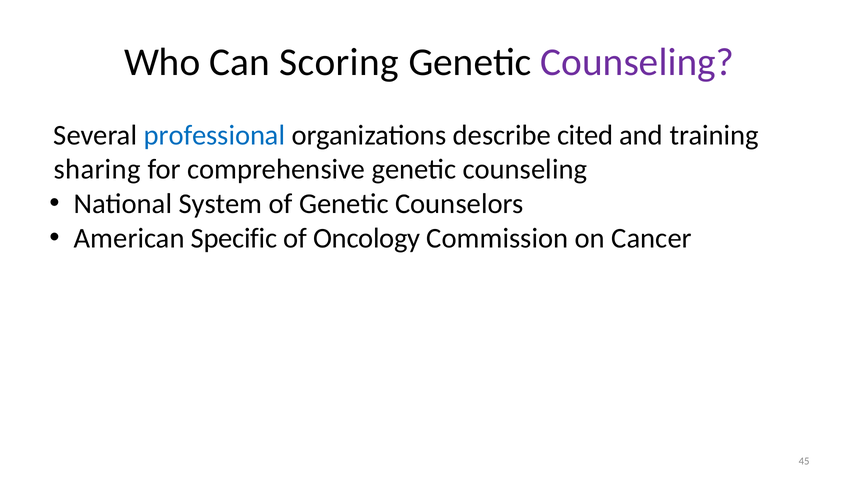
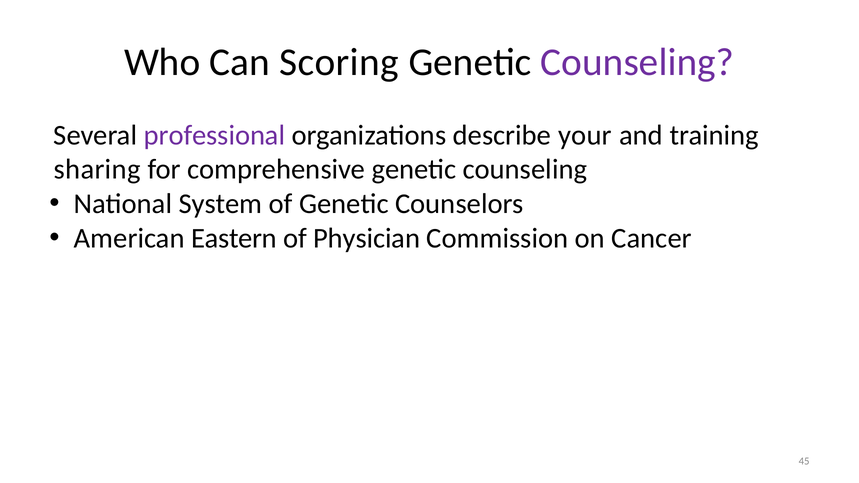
professional colour: blue -> purple (214, 135)
cited: cited -> your (585, 135)
Specific: Specific -> Eastern (234, 238)
Oncology: Oncology -> Physician (367, 238)
